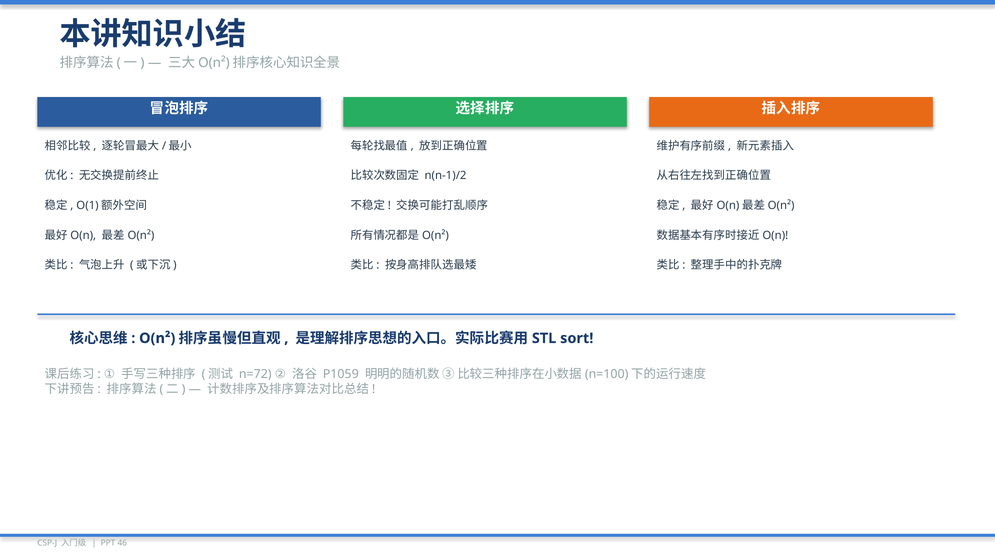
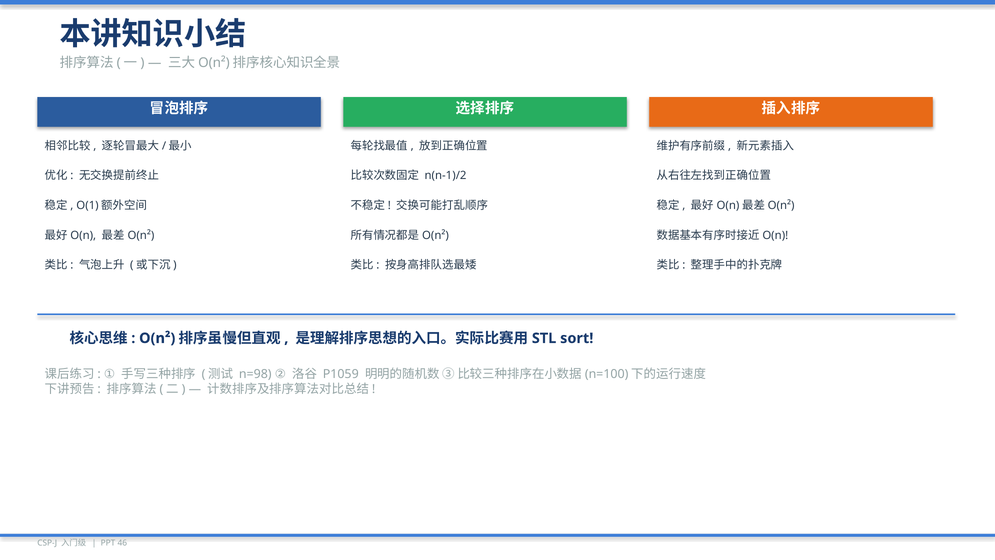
n=72: n=72 -> n=98 (255, 374)
